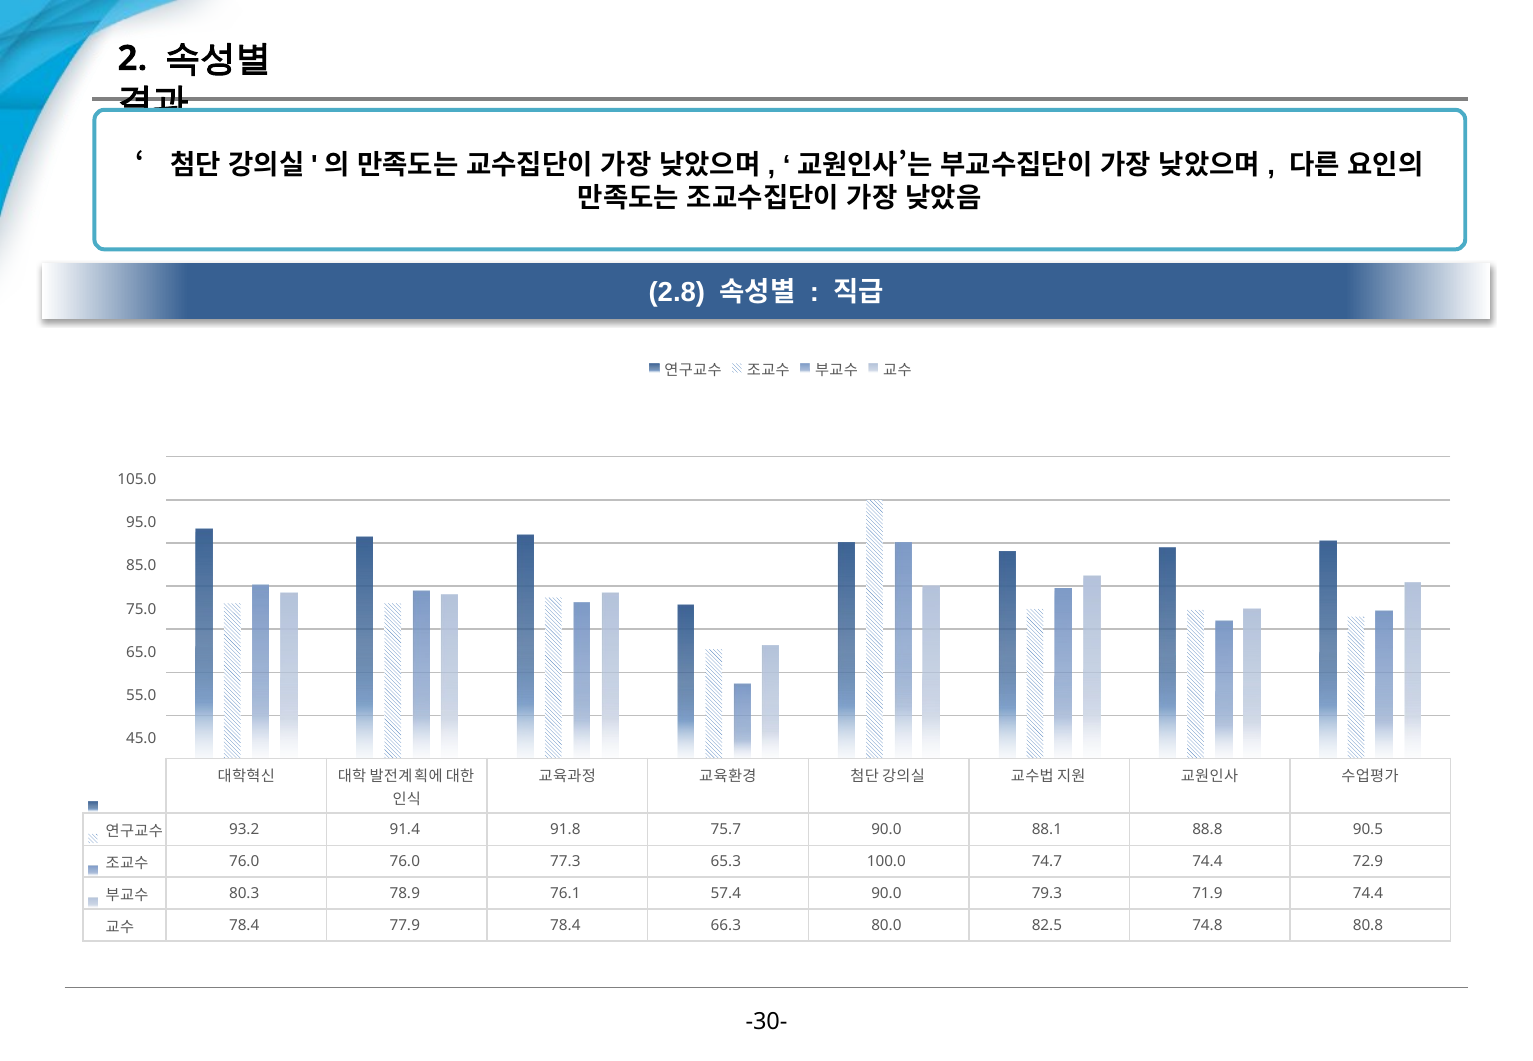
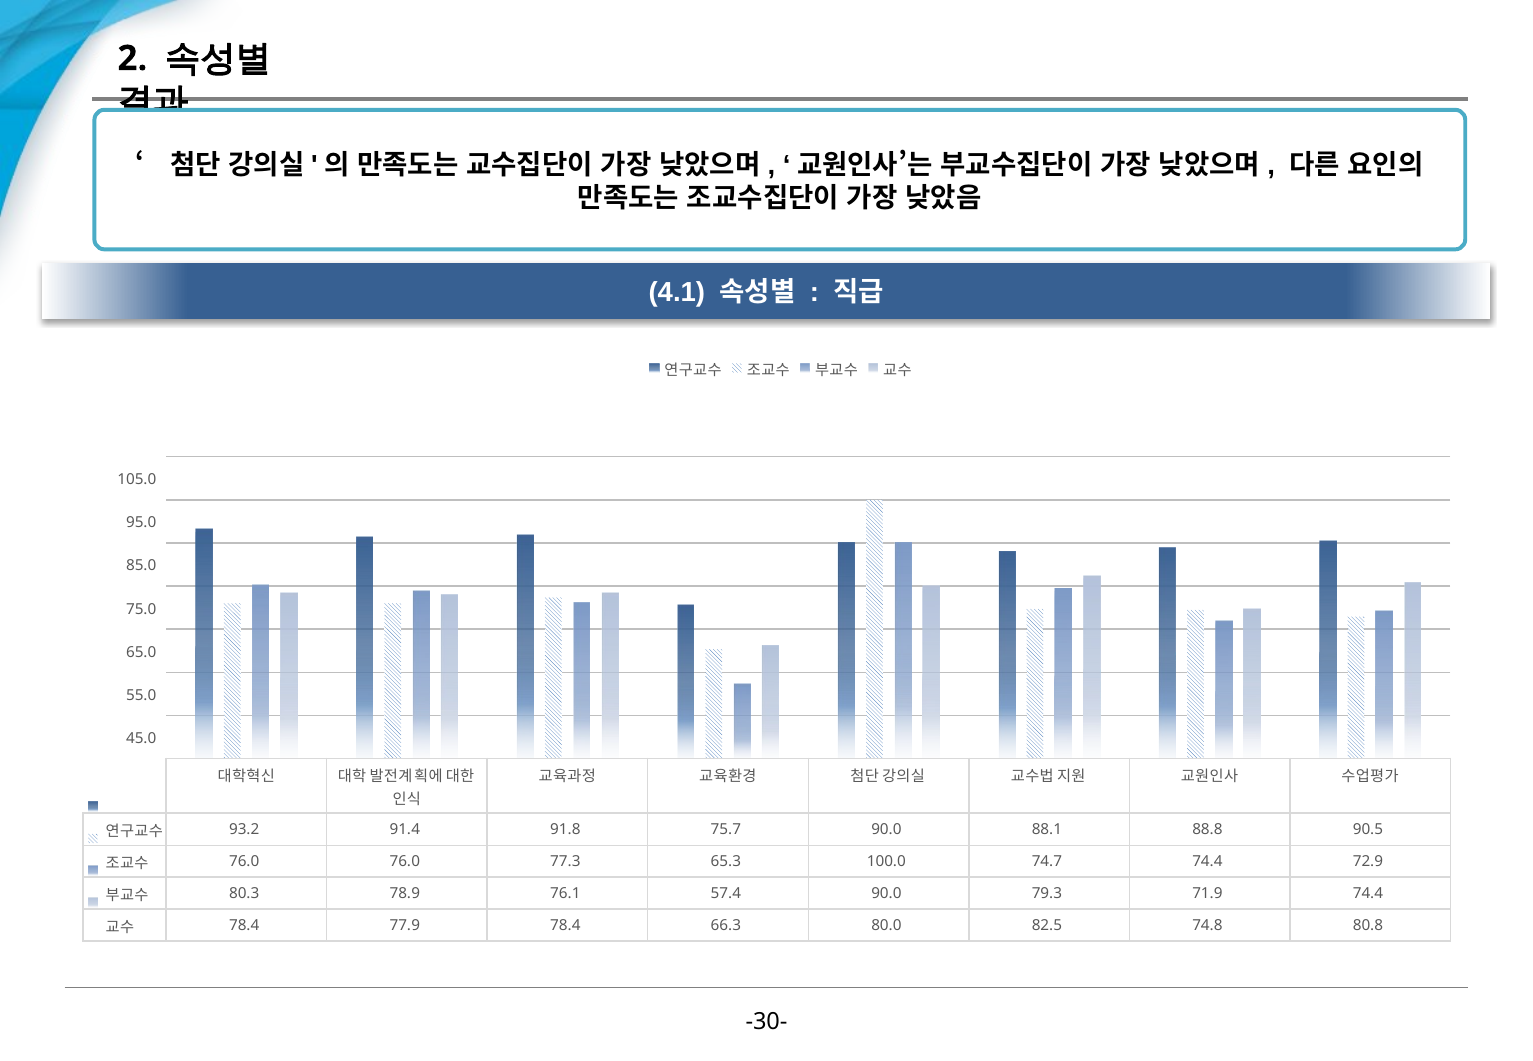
2.8: 2.8 -> 4.1 (677, 293)
